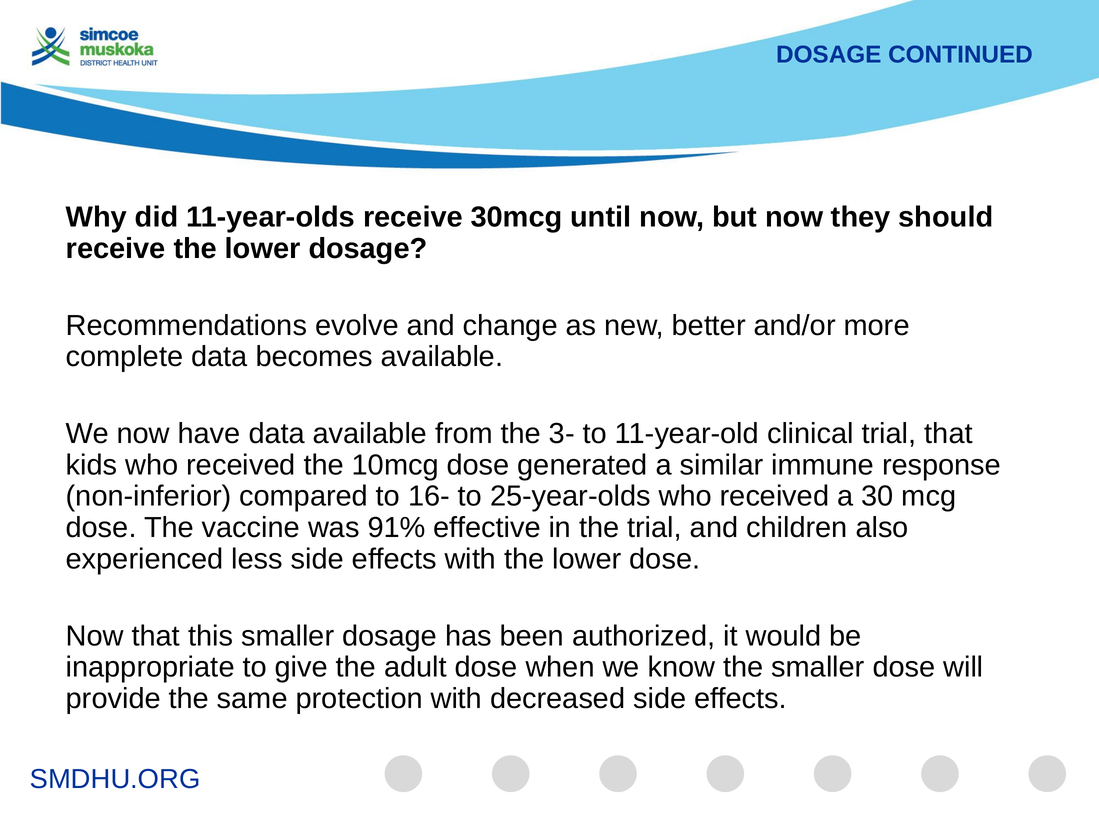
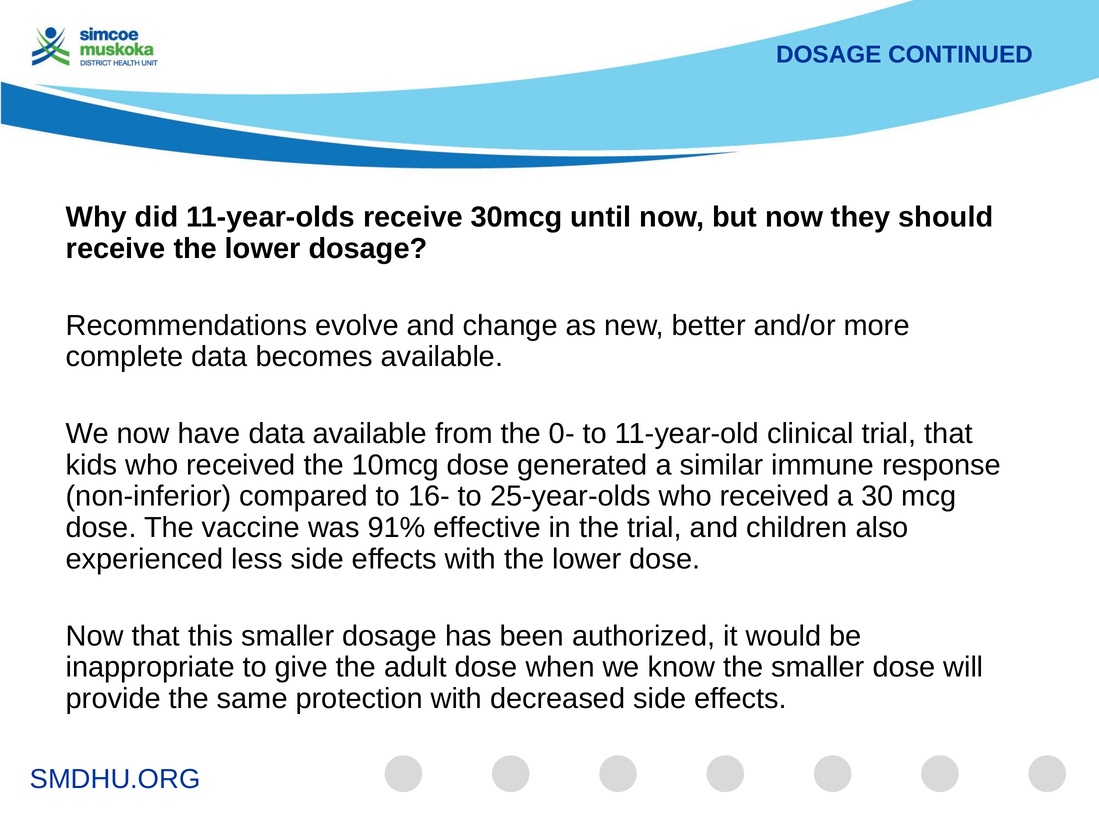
3-: 3- -> 0- (562, 434)
